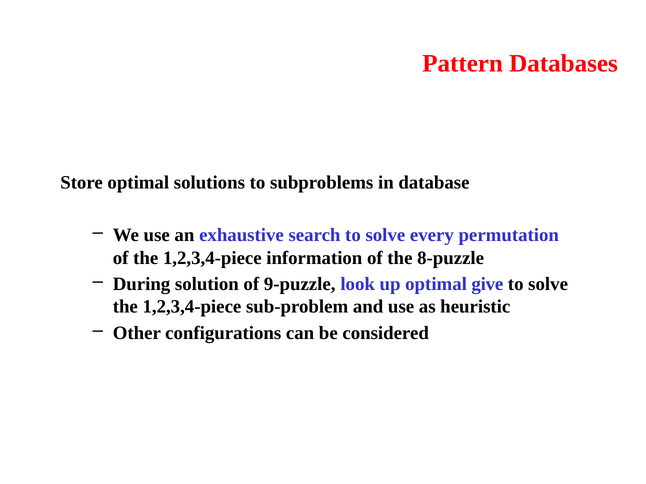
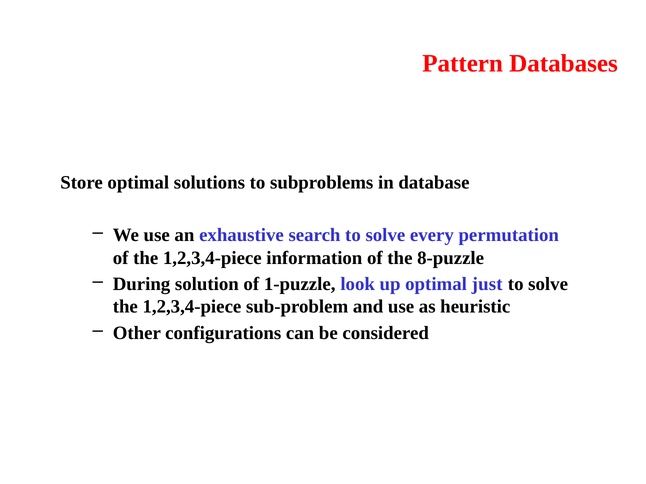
9-puzzle: 9-puzzle -> 1-puzzle (300, 284)
give: give -> just (487, 284)
